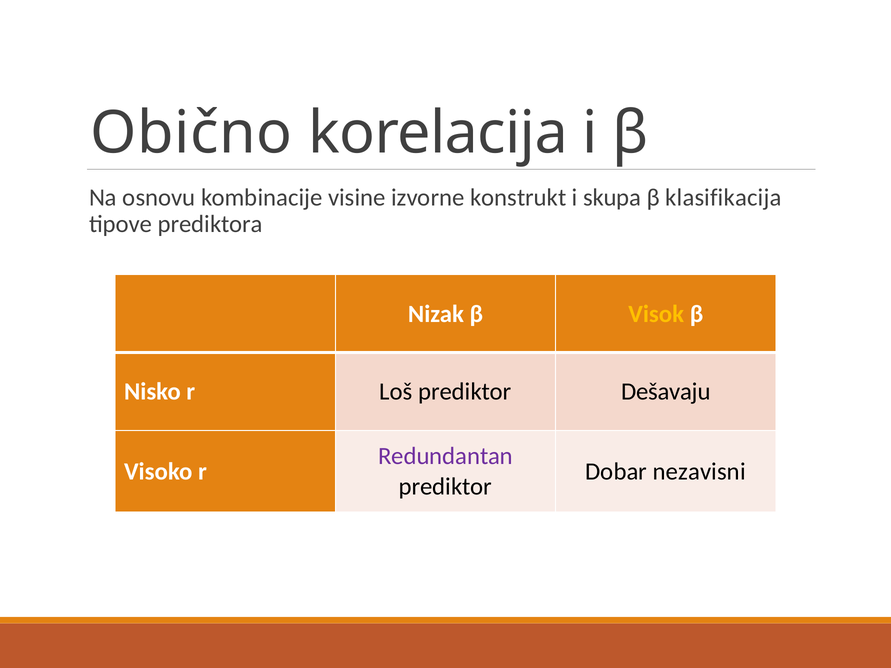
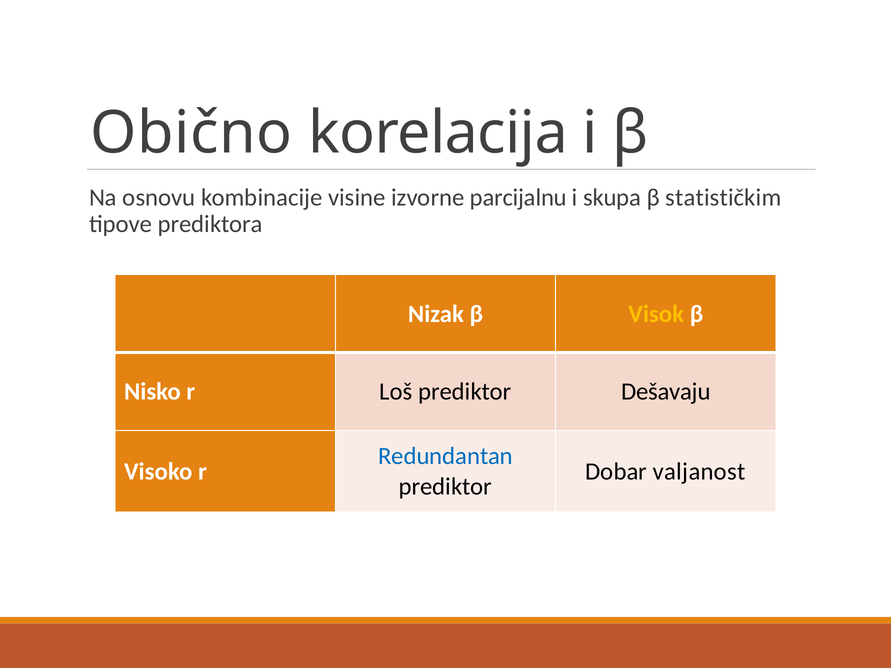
konstrukt: konstrukt -> parcijalnu (518, 198)
klasifikacija: klasifikacija -> statističkim (723, 198)
Redundantan colour: purple -> blue (445, 456)
nezavisni: nezavisni -> valjanost (699, 472)
